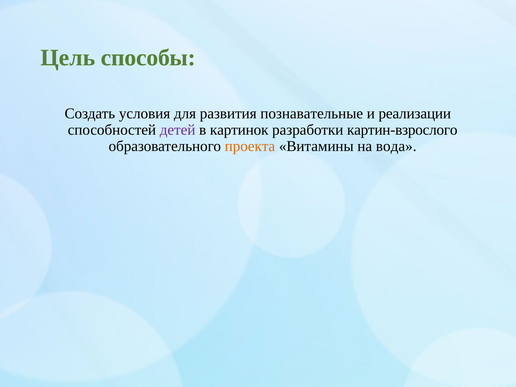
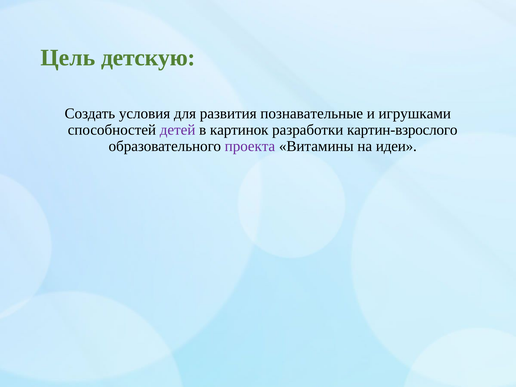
способы: способы -> детскую (148, 58)
реализации: реализации -> игрушками (415, 114)
проекта colour: orange -> purple (250, 146)
вода: вода -> идеи (396, 146)
